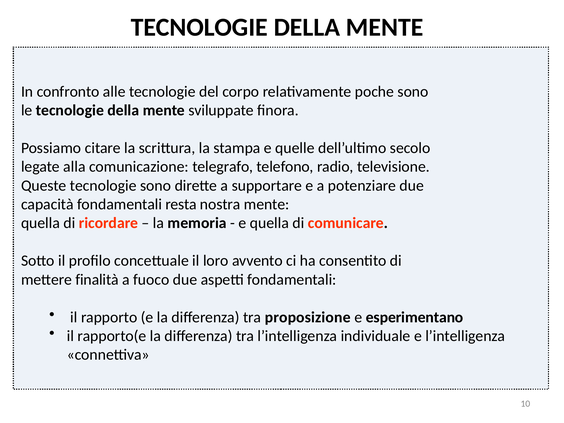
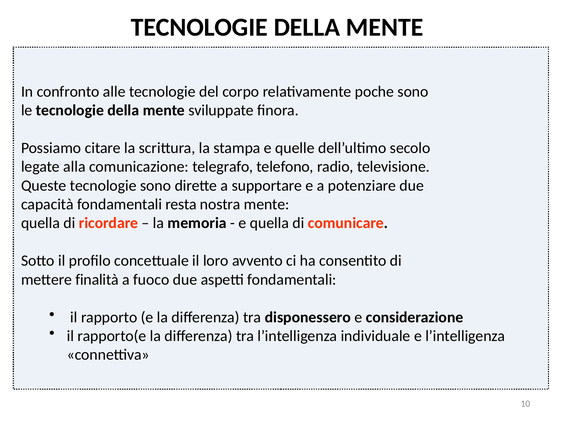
proposizione: proposizione -> disponessero (308, 317)
esperimentano: esperimentano -> considerazione (415, 317)
